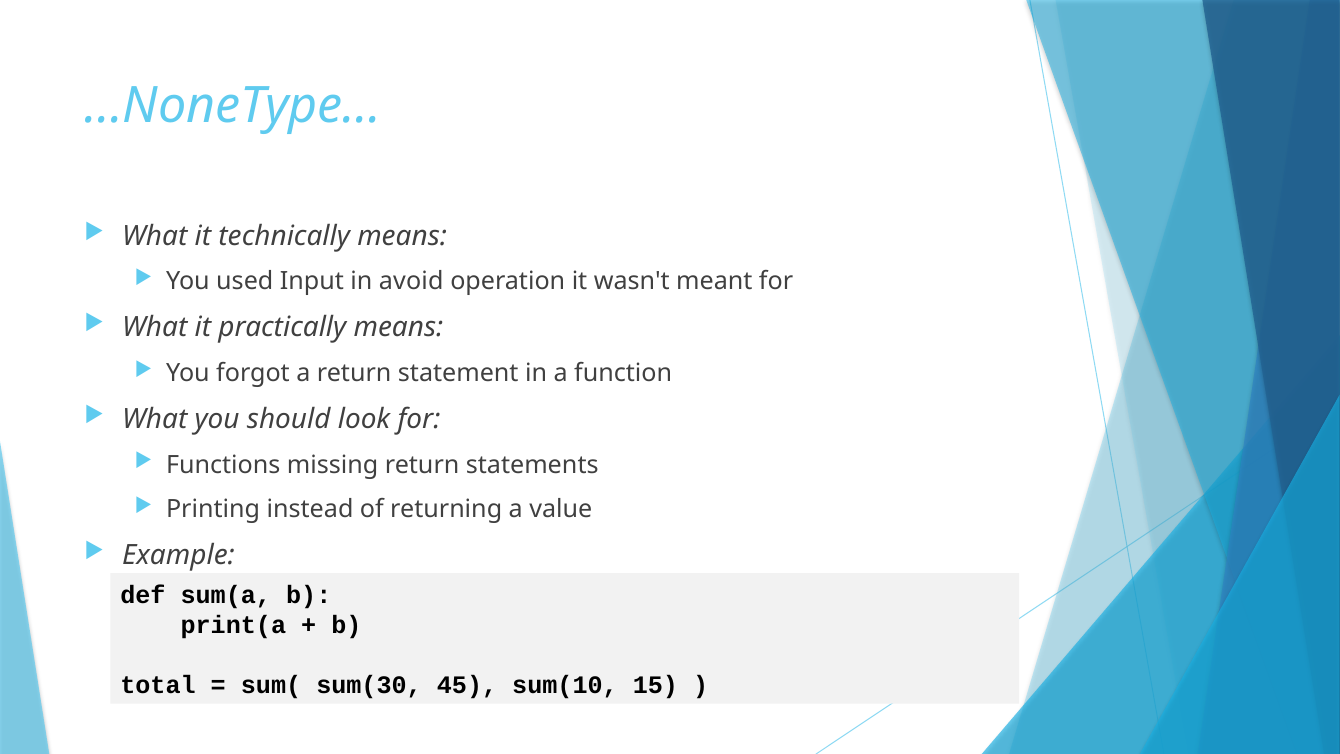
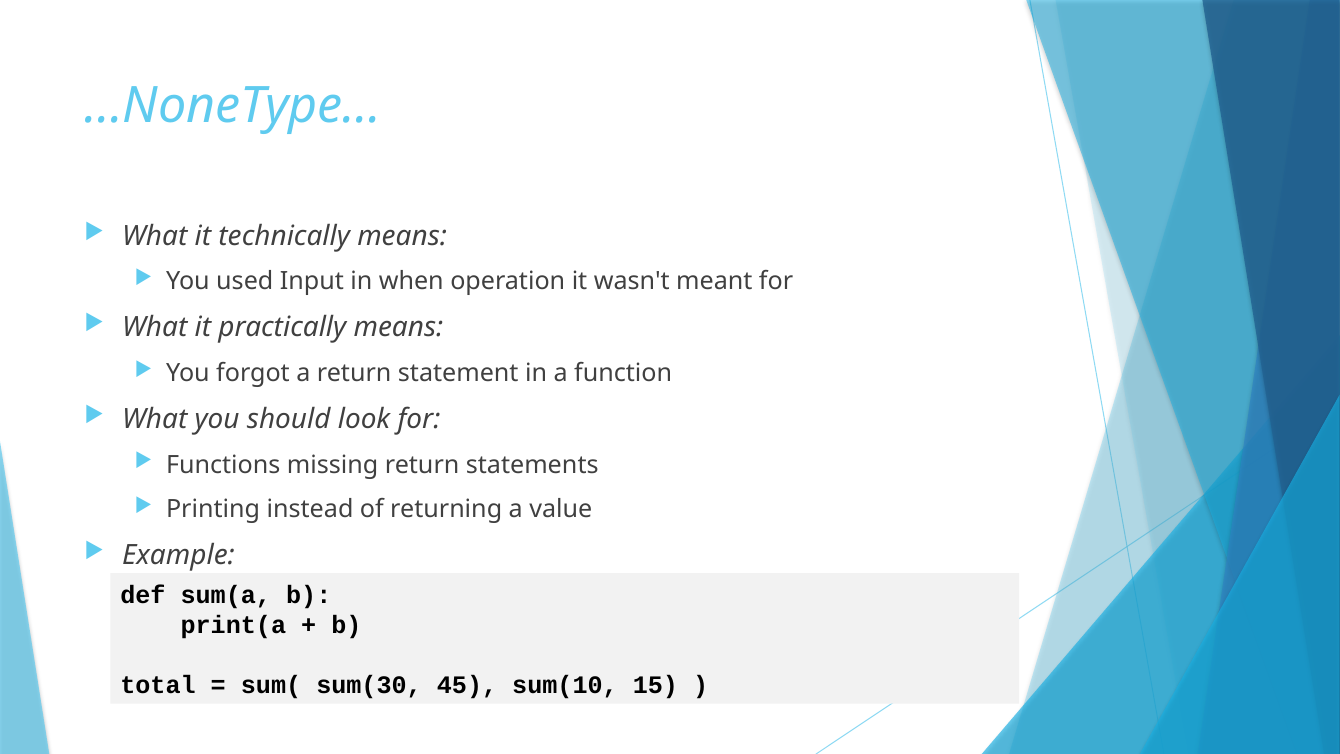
avoid: avoid -> when (411, 282)
